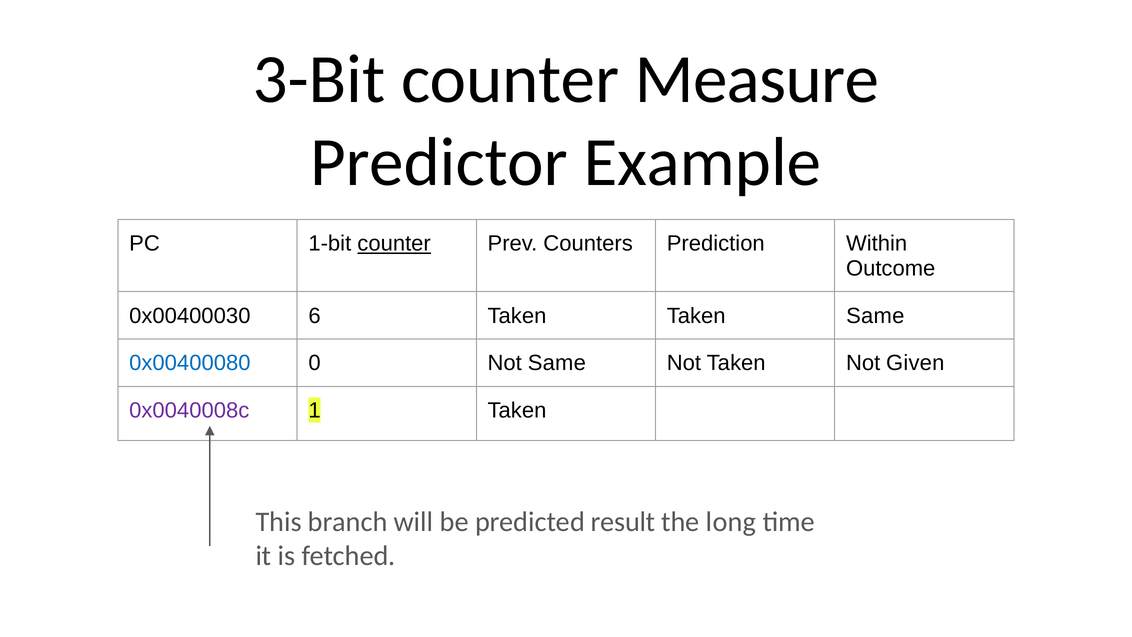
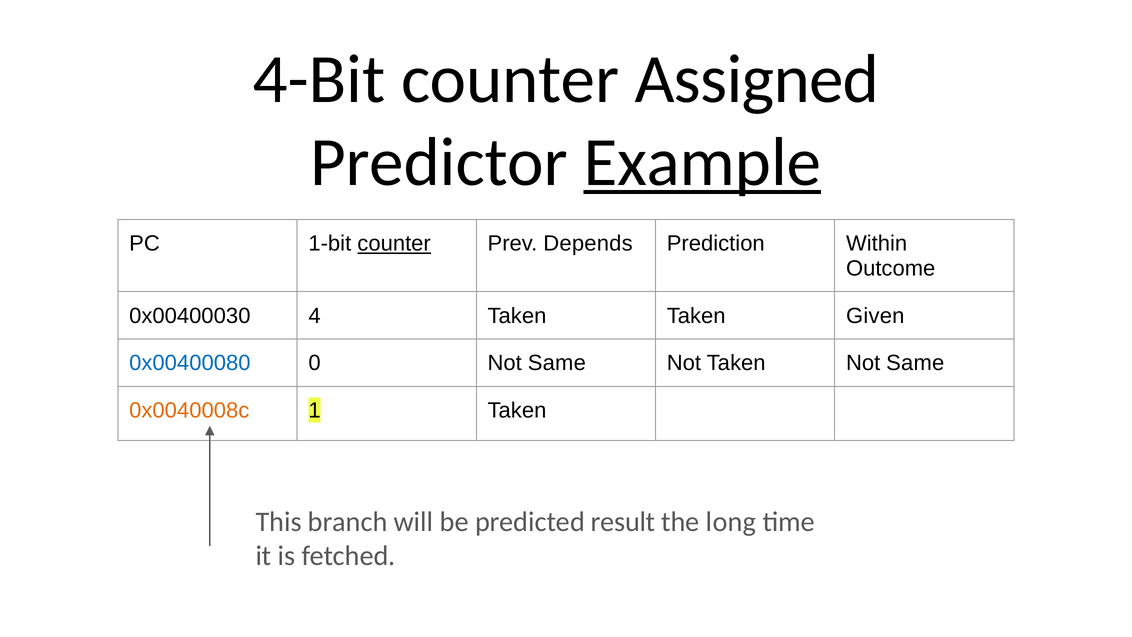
3-Bit: 3-Bit -> 4-Bit (319, 79)
Measure: Measure -> Assigned (757, 79)
Example underline: none -> present (702, 162)
Counters: Counters -> Depends (588, 244)
6: 6 -> 4 (315, 316)
Taken Same: Same -> Given (875, 316)
Taken Not Given: Given -> Same (915, 363)
0x0040008c colour: purple -> orange (189, 410)
